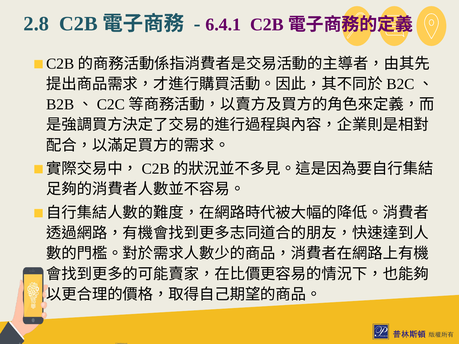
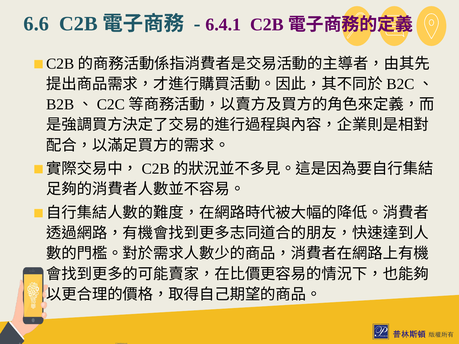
2.8: 2.8 -> 6.6 (36, 24)
